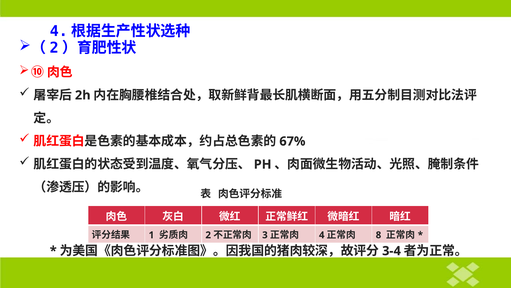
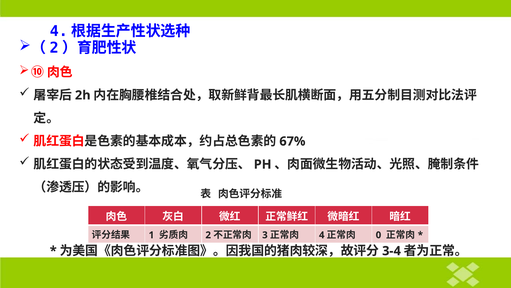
8: 8 -> 0 (378, 235)
